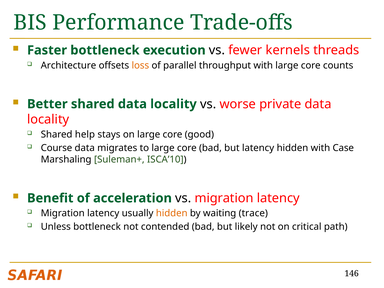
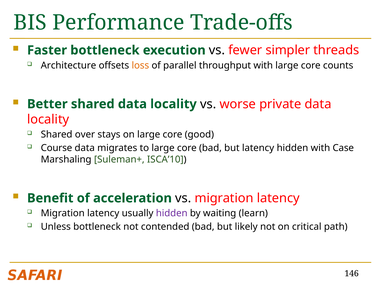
kernels: kernels -> simpler (288, 50)
help: help -> over (85, 135)
hidden colour: orange -> purple (172, 213)
trace: trace -> learn (253, 213)
